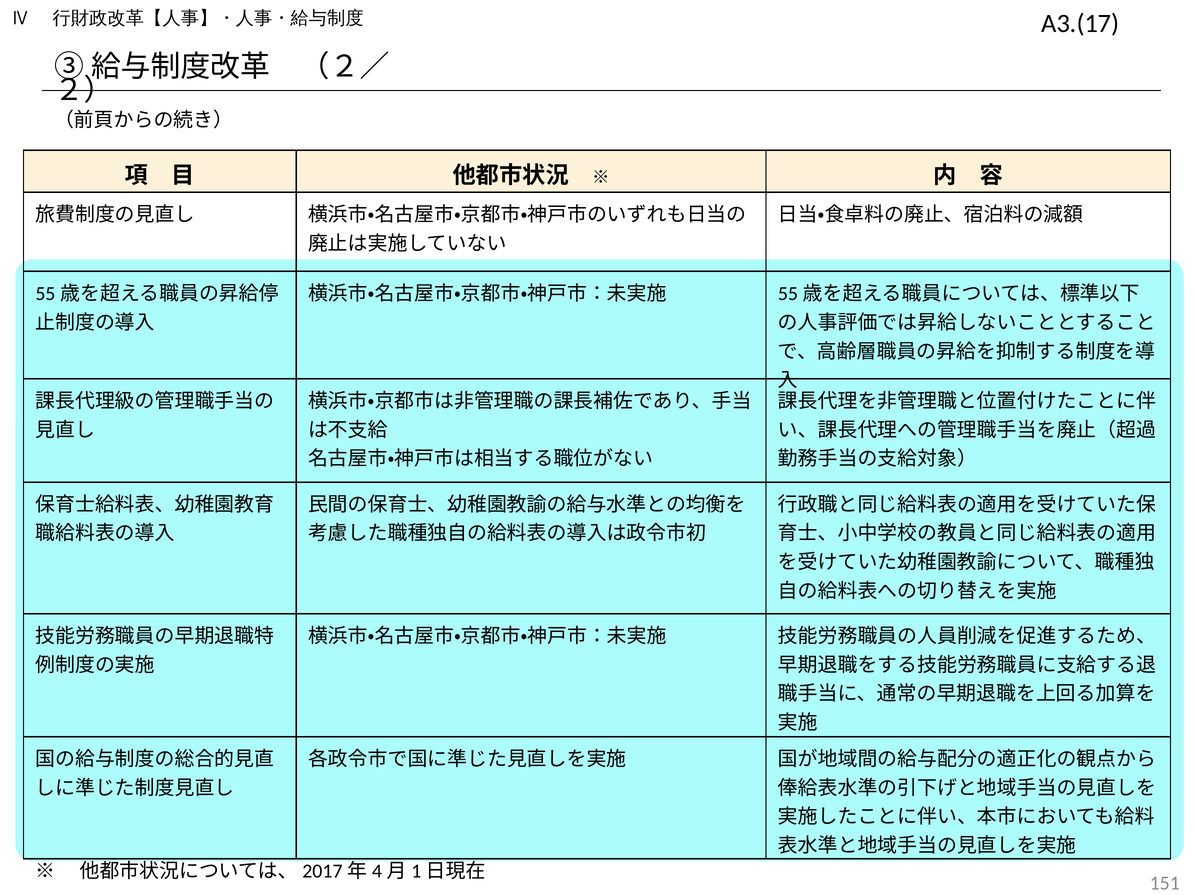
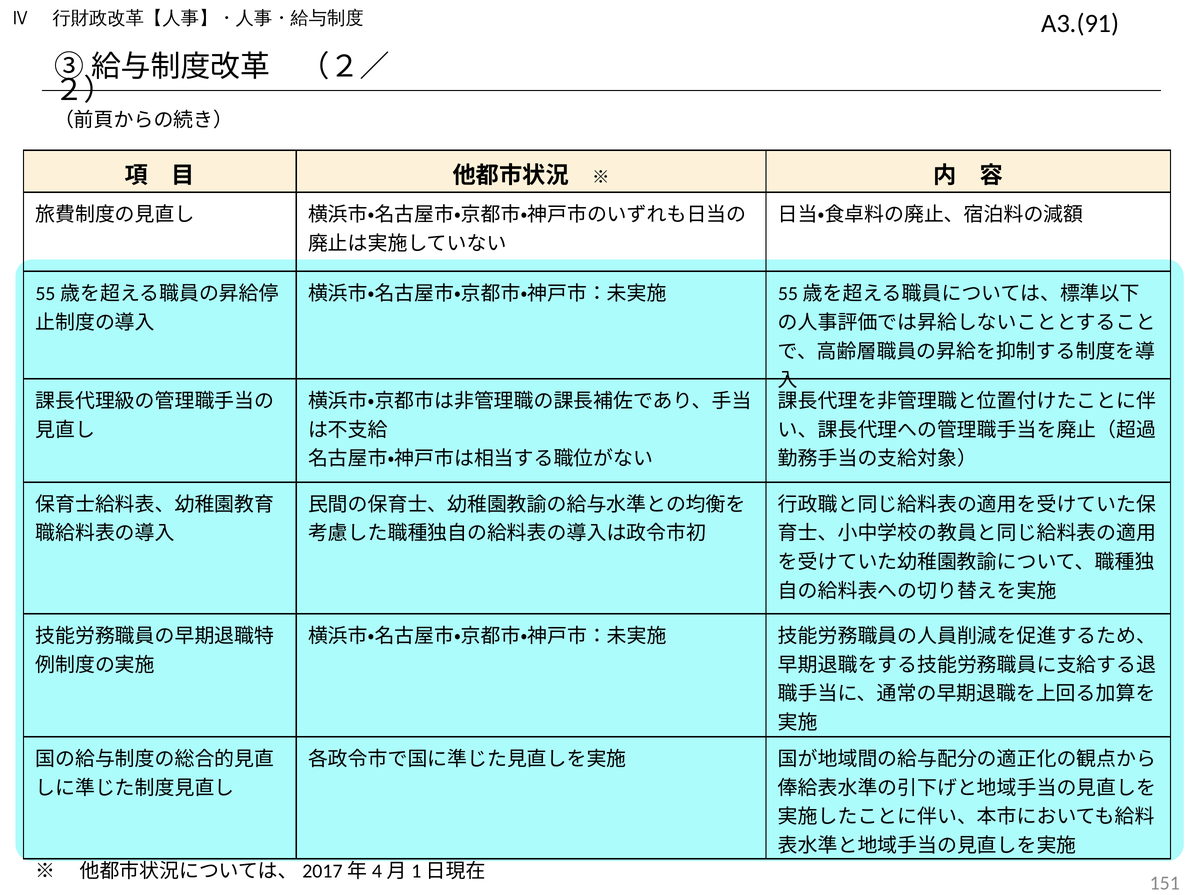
A3.(17: A3.(17 -> A3.(91 (1080, 24)
